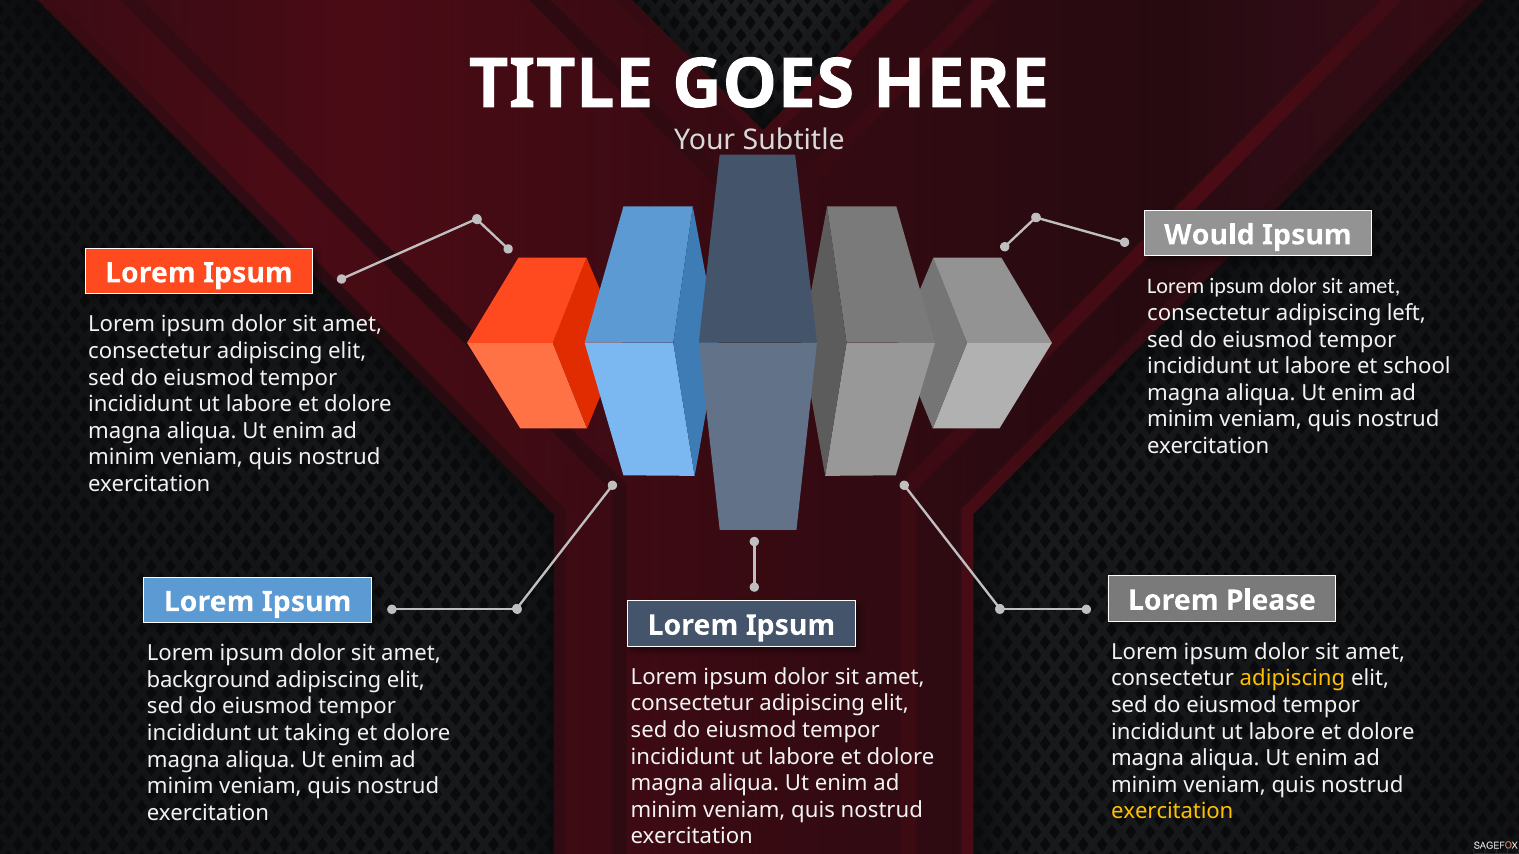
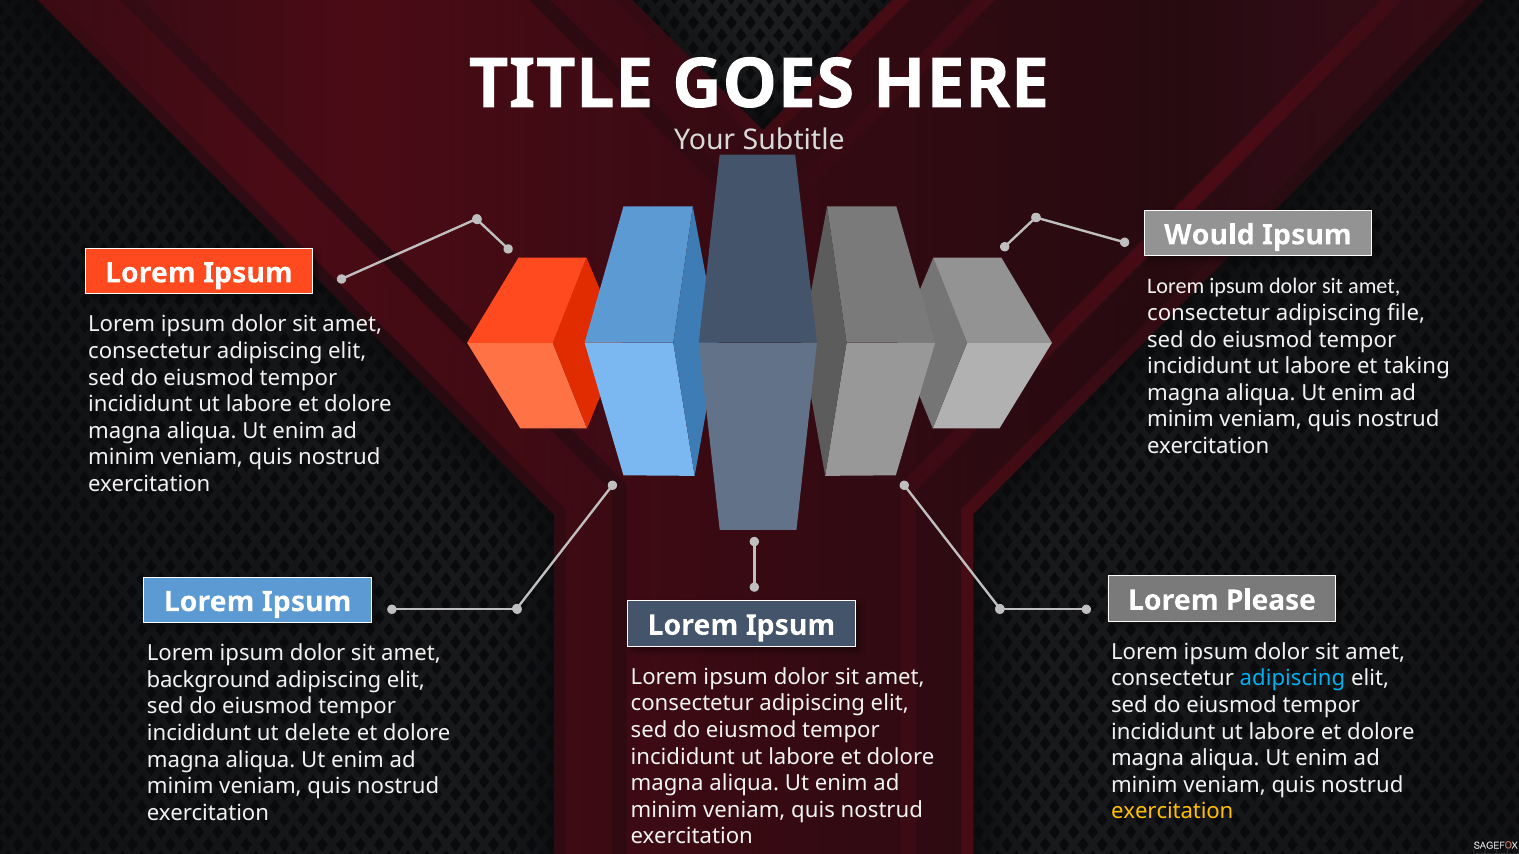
left: left -> file (1406, 313)
school: school -> taking (1417, 367)
adipiscing colour: yellow -> light blue (1293, 679)
taking: taking -> delete (318, 734)
